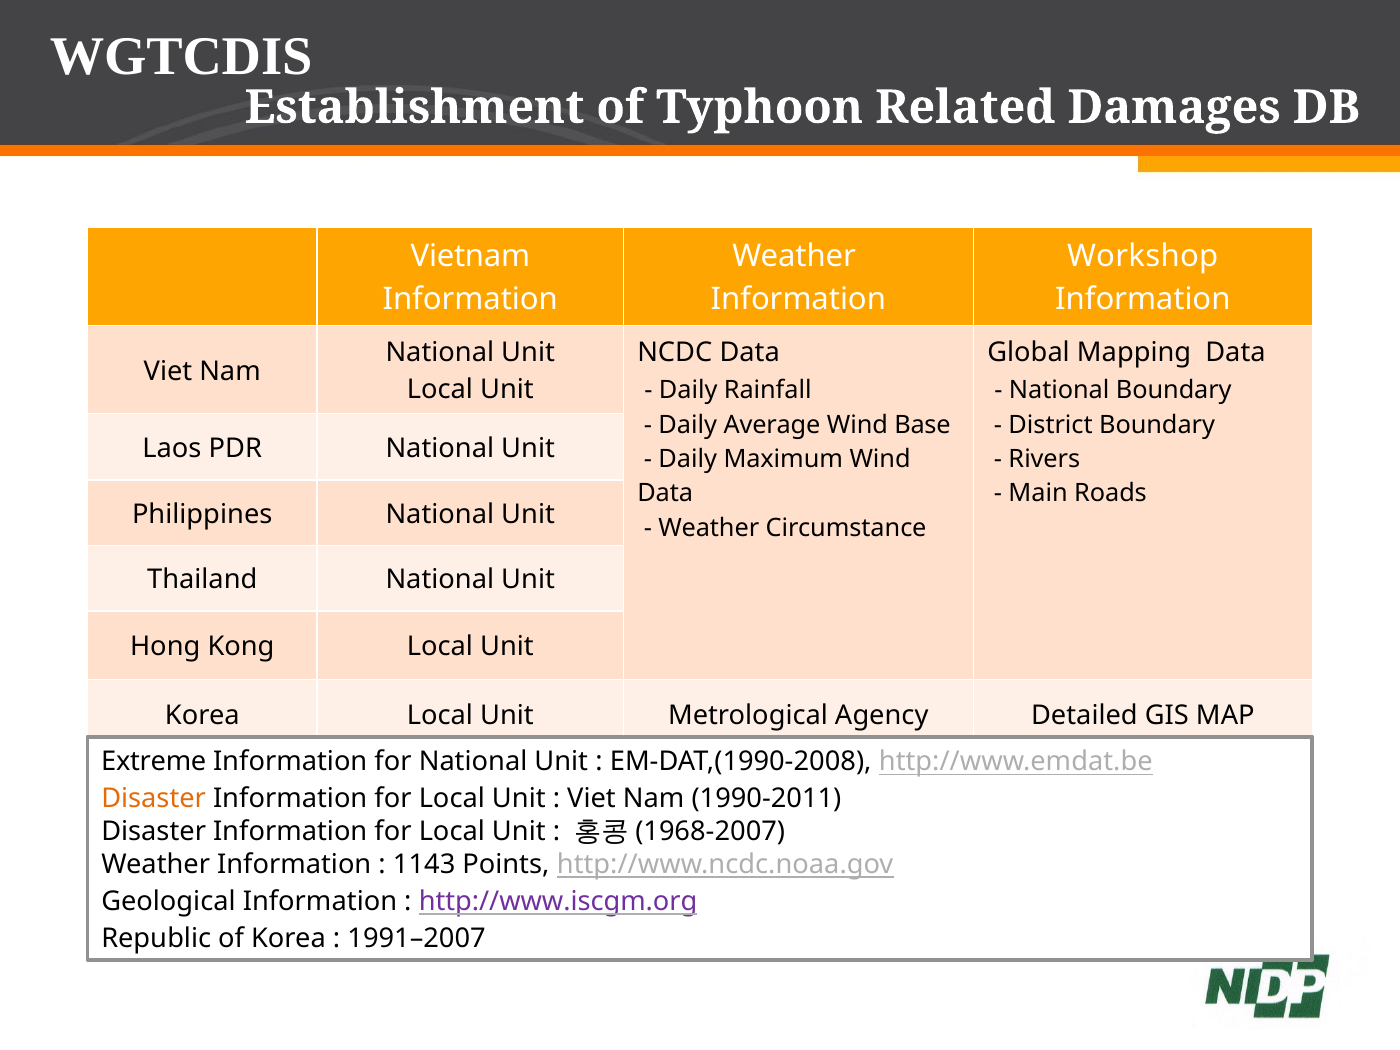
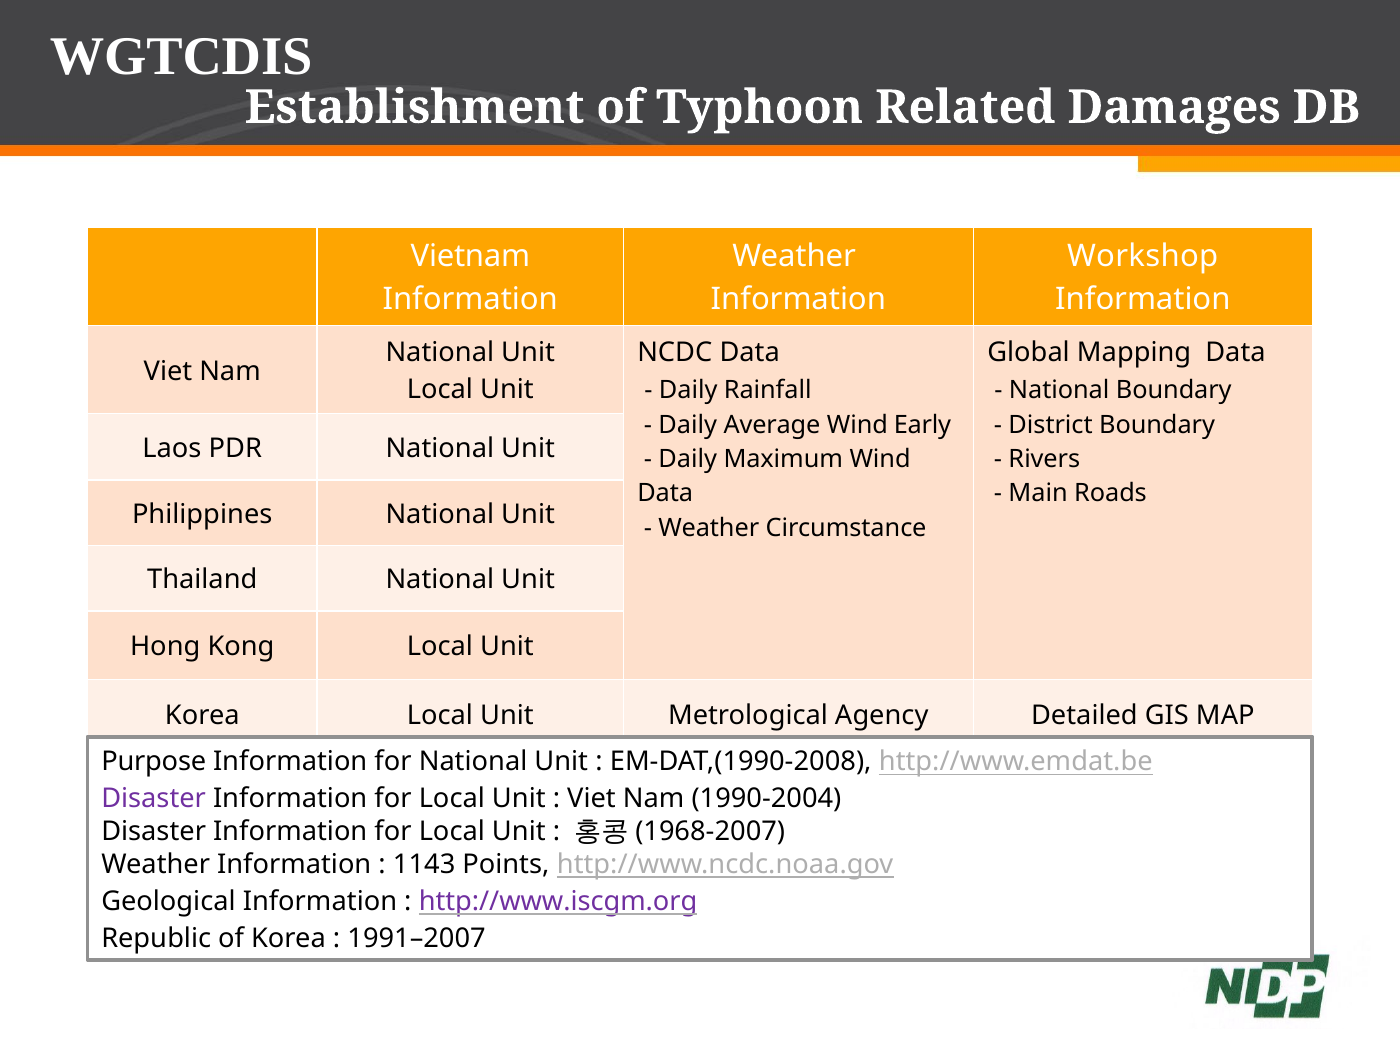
Base: Base -> Early (922, 425)
Extreme: Extreme -> Purpose (154, 762)
Disaster colour: orange -> purple (154, 799)
1990-2011: 1990-2011 -> 1990-2004 (766, 799)
